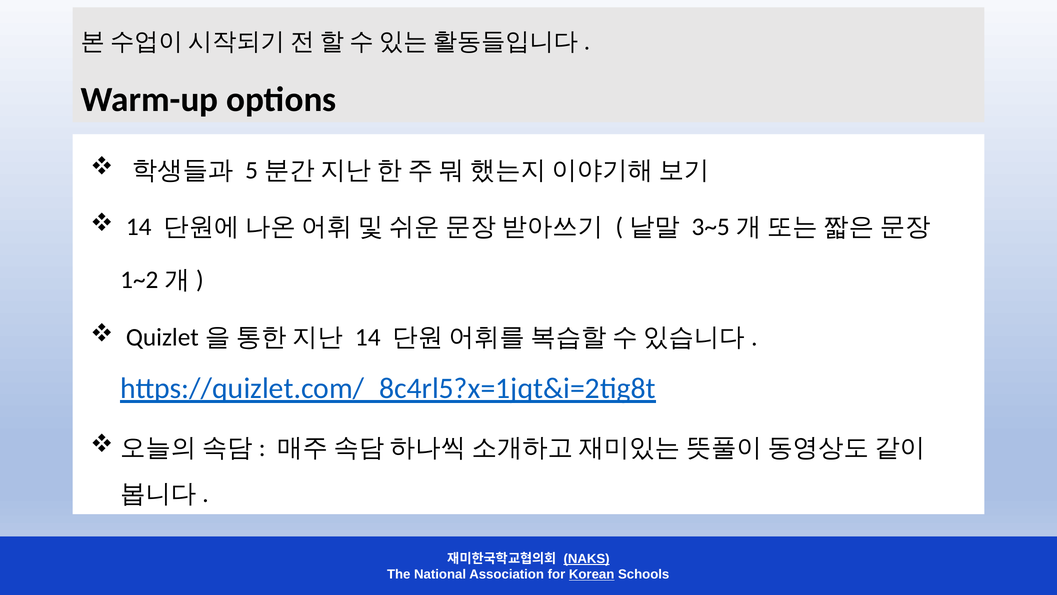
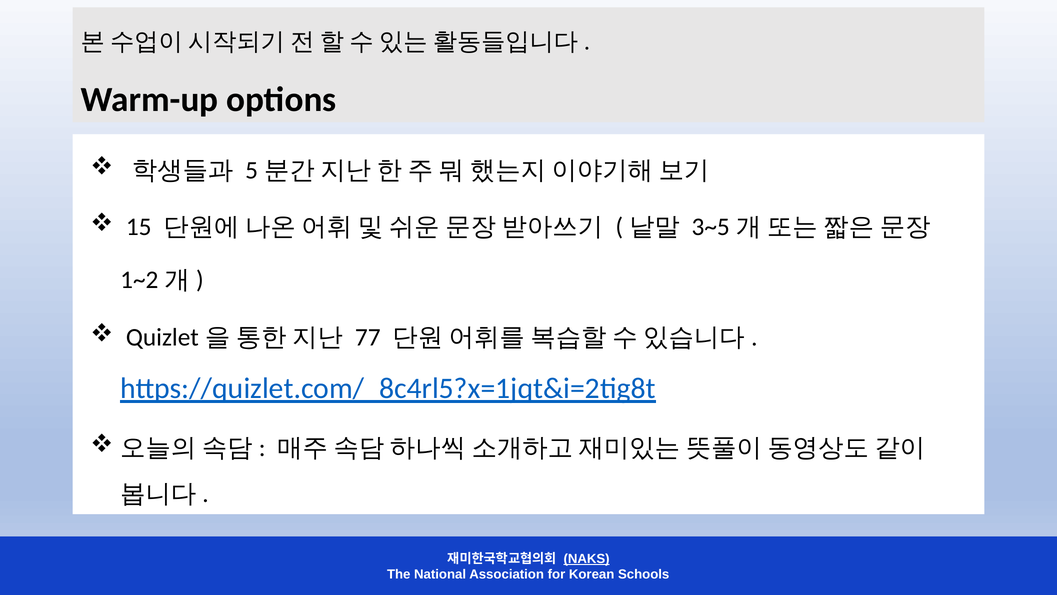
14: 14 -> 15 (139, 227)
14: 14 -> 77 (368, 337)
Korean underline: present -> none (592, 574)
